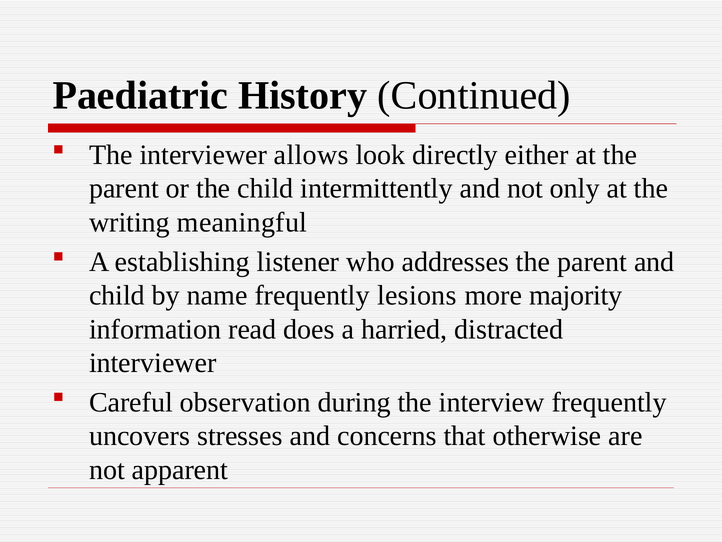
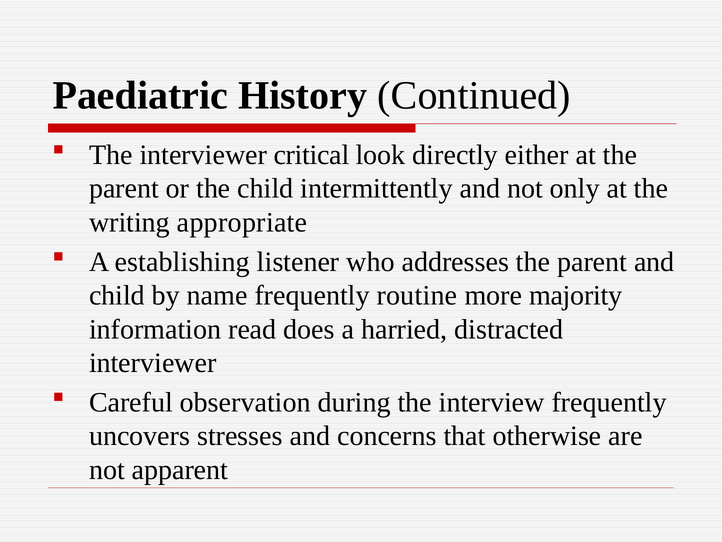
allows: allows -> critical (311, 155)
meaningful: meaningful -> appropriate (242, 222)
lesions: lesions -> routine (417, 295)
